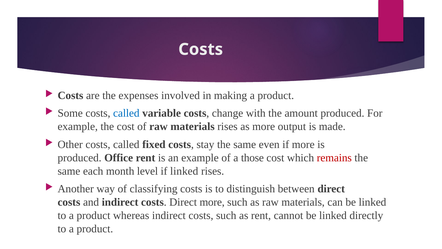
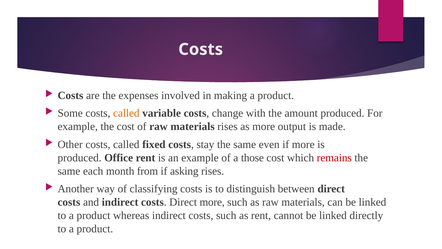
called colour: blue -> orange (126, 113)
level: level -> from (148, 171)
if linked: linked -> asking (184, 171)
